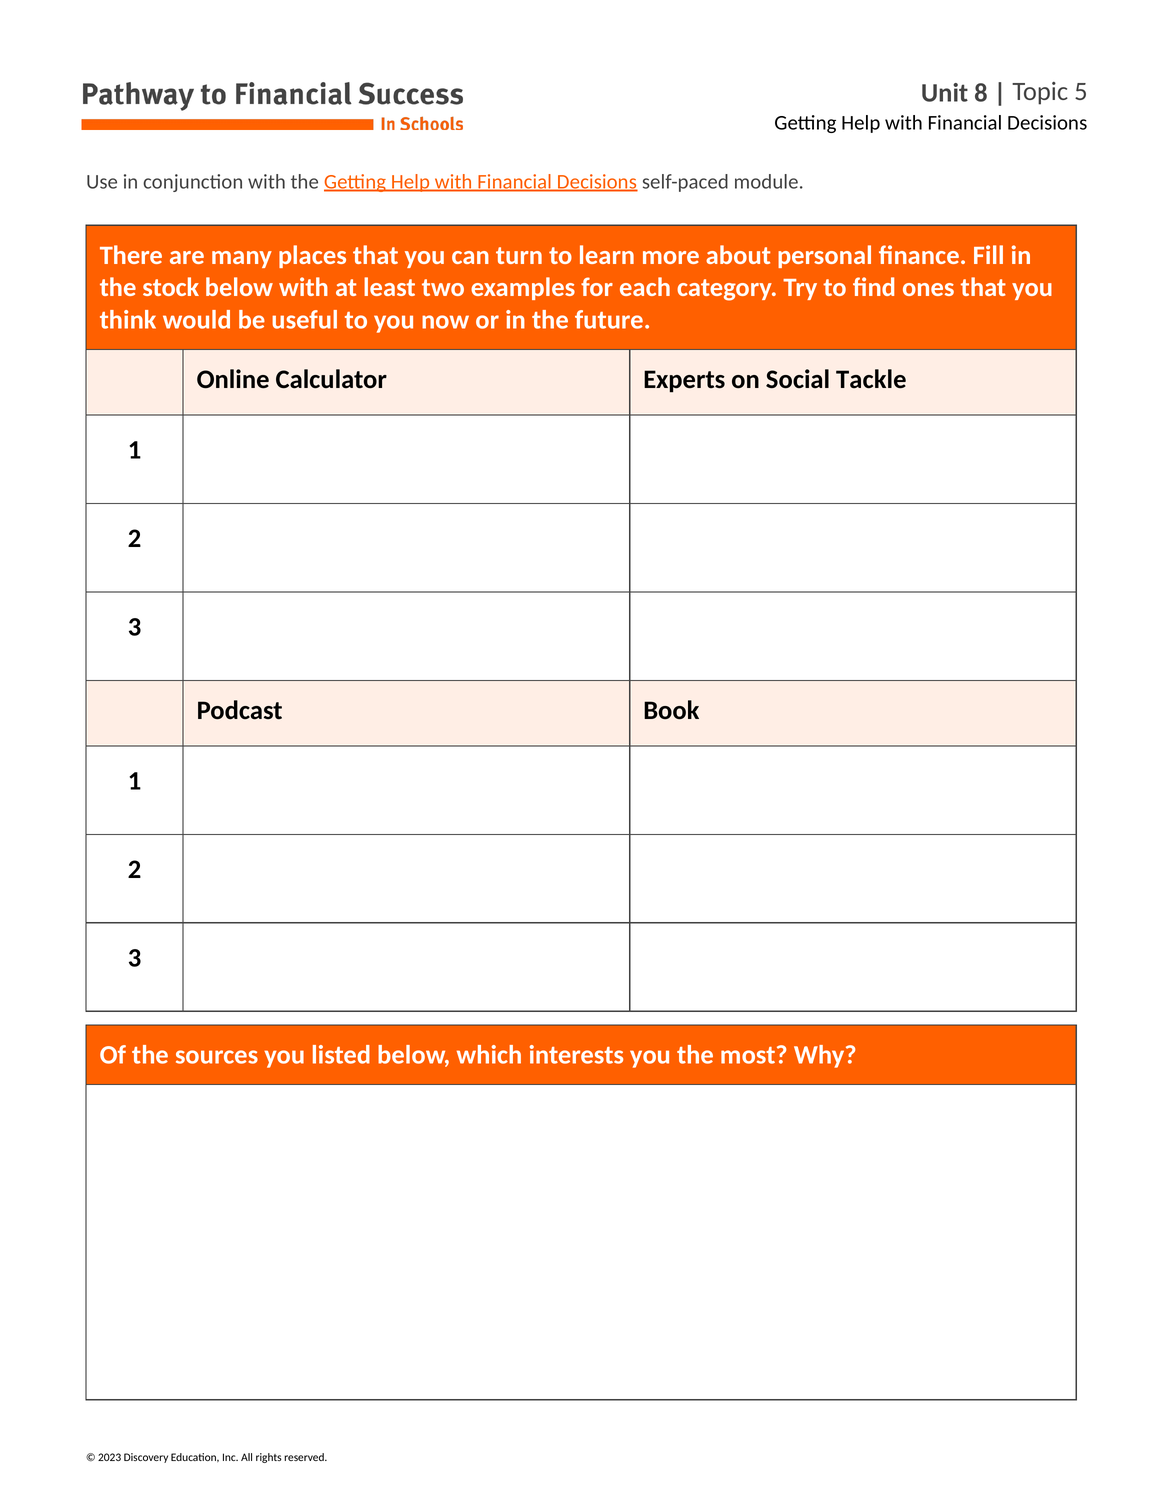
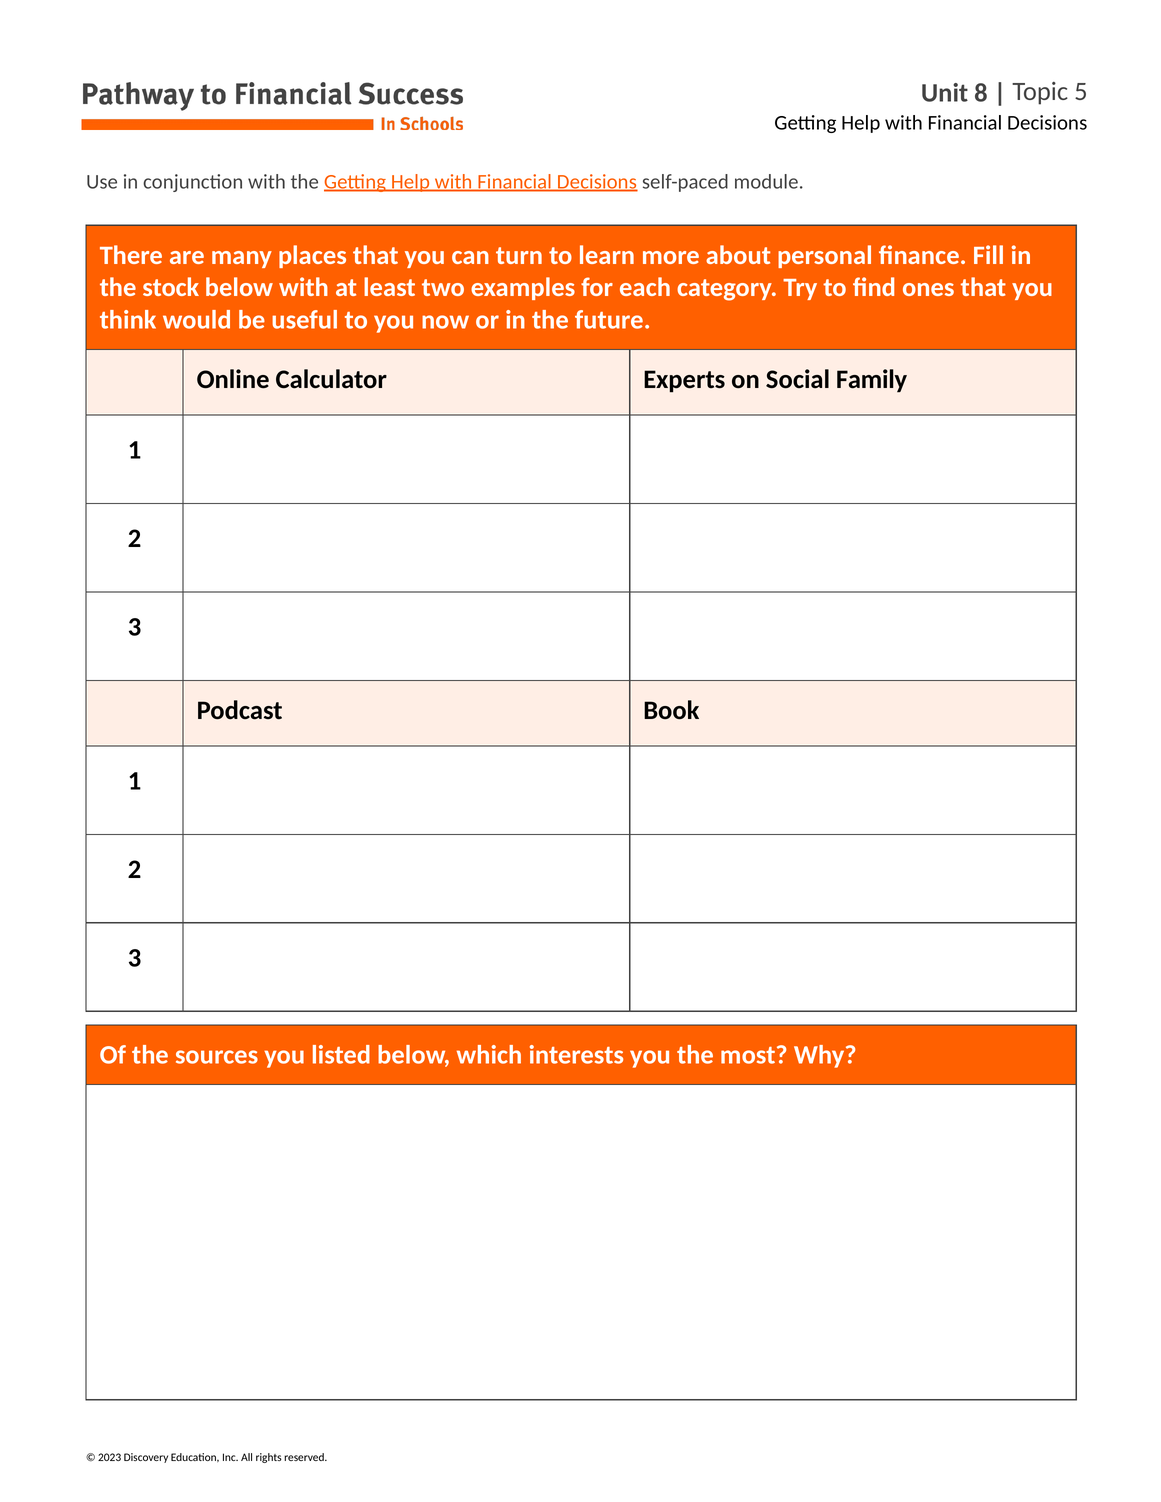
Tackle: Tackle -> Family (872, 380)
